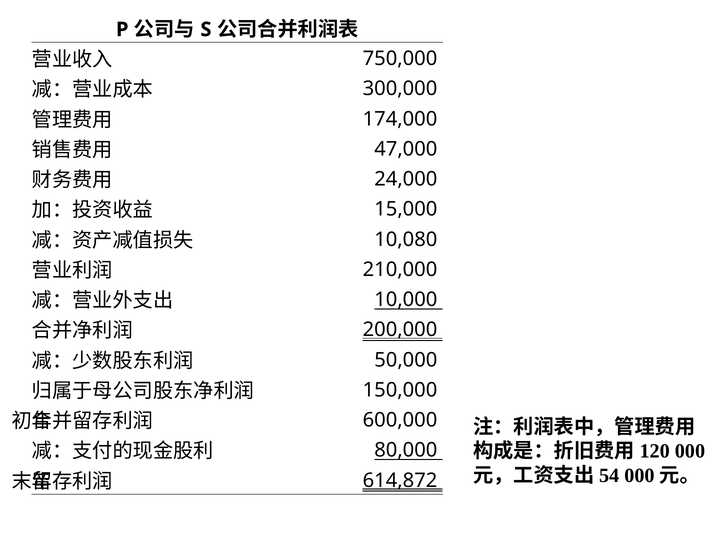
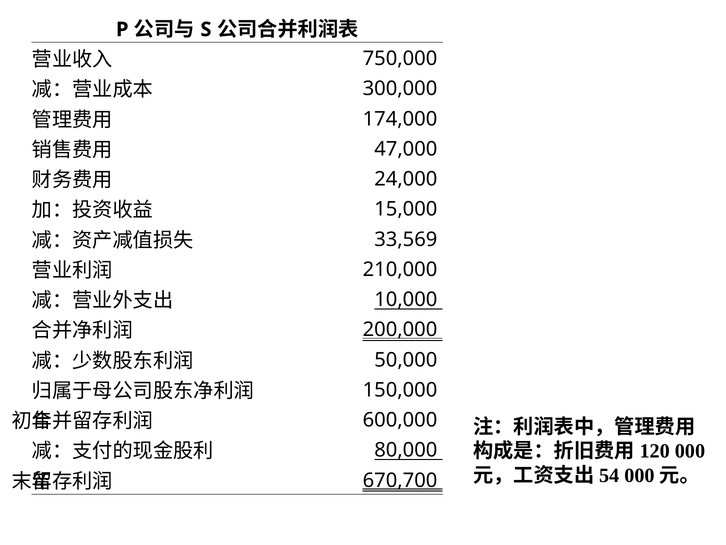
10,080: 10,080 -> 33,569 (406, 239)
614,872: 614,872 -> 670,700 (400, 480)
